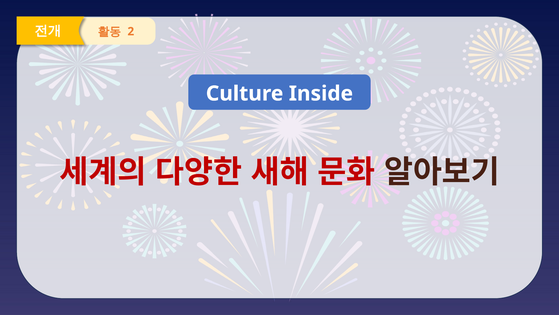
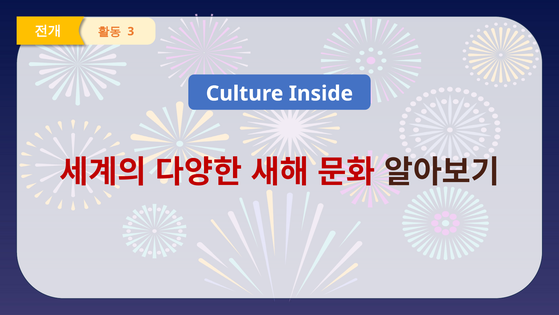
2: 2 -> 3 (131, 31)
